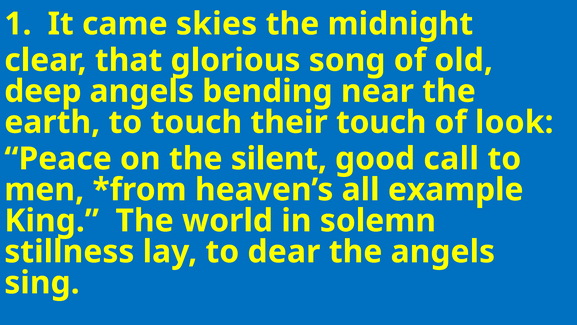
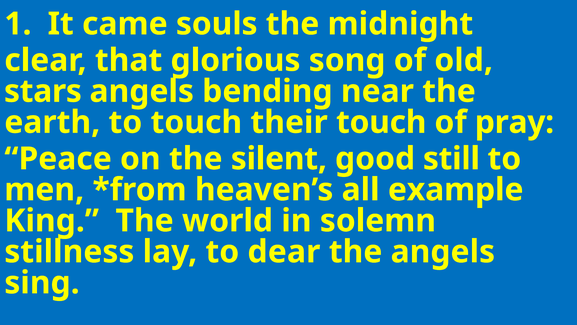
skies: skies -> souls (217, 24)
deep: deep -> stars (43, 91)
look: look -> pray (514, 122)
call: call -> still (451, 159)
